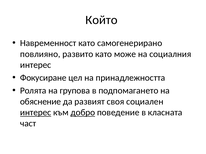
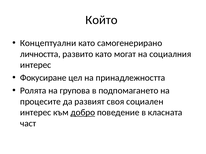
Навременност: Навременност -> Концептуални (48, 43)
повлияно: повлияно -> личността (40, 54)
може: може -> могат (125, 54)
обяснение: обяснение -> процесите (40, 102)
интерес underline: present -> none (36, 113)
